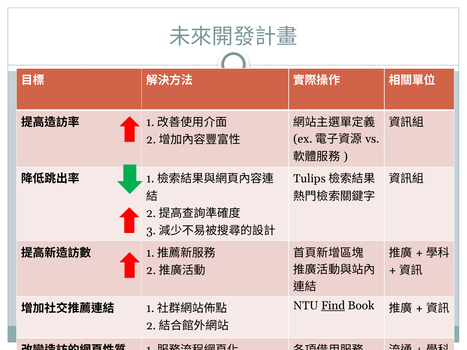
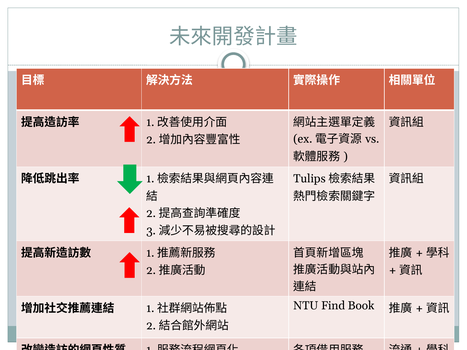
Find underline: present -> none (333, 306)
